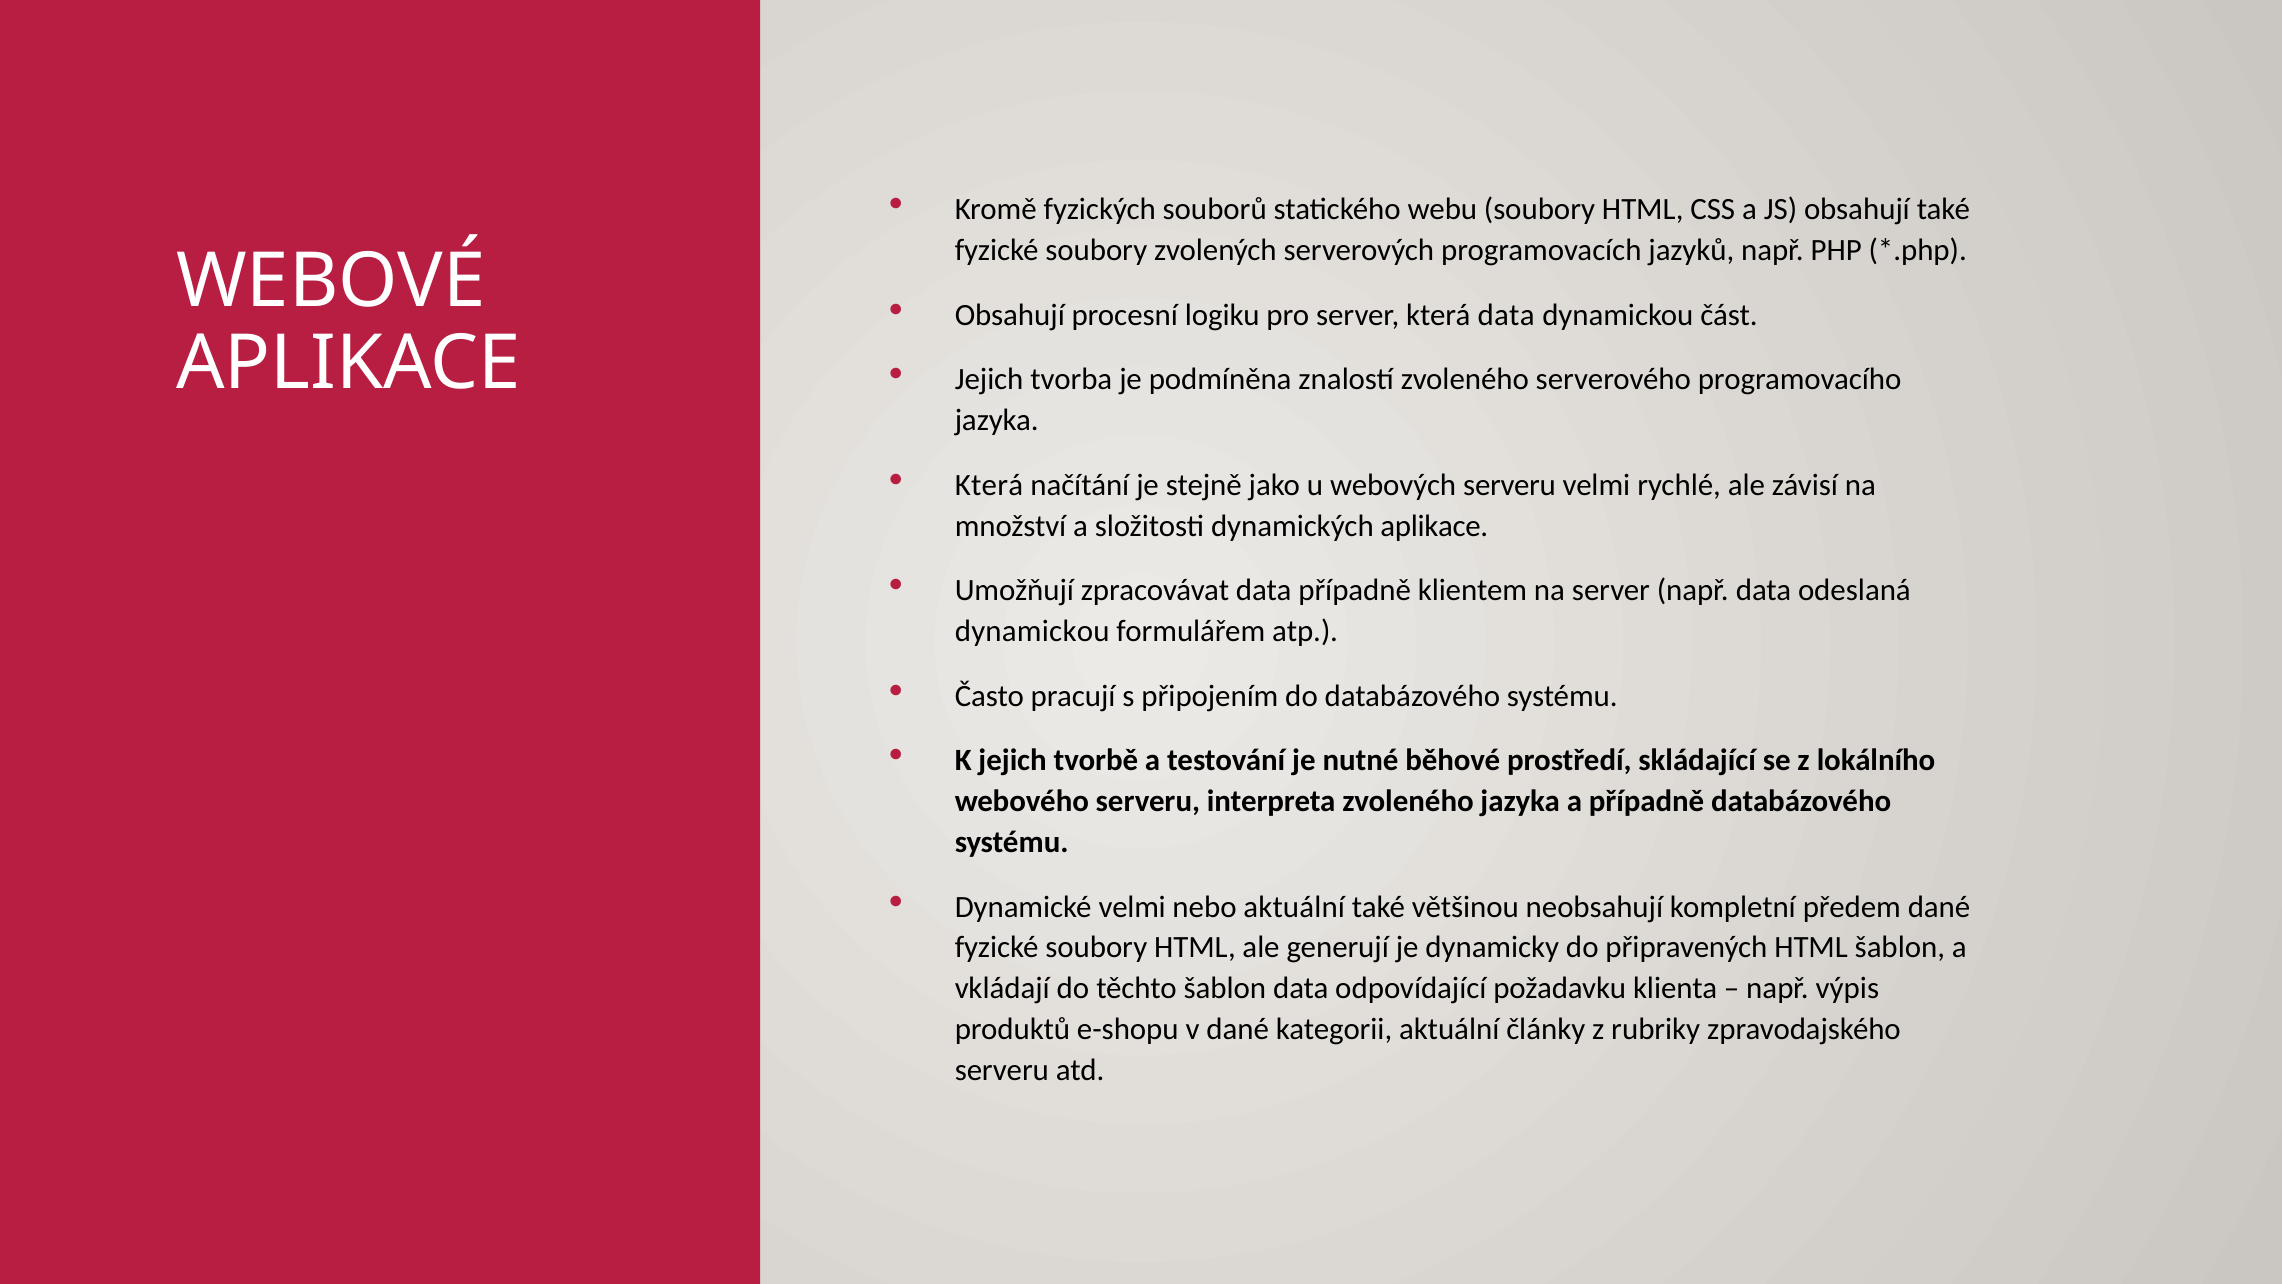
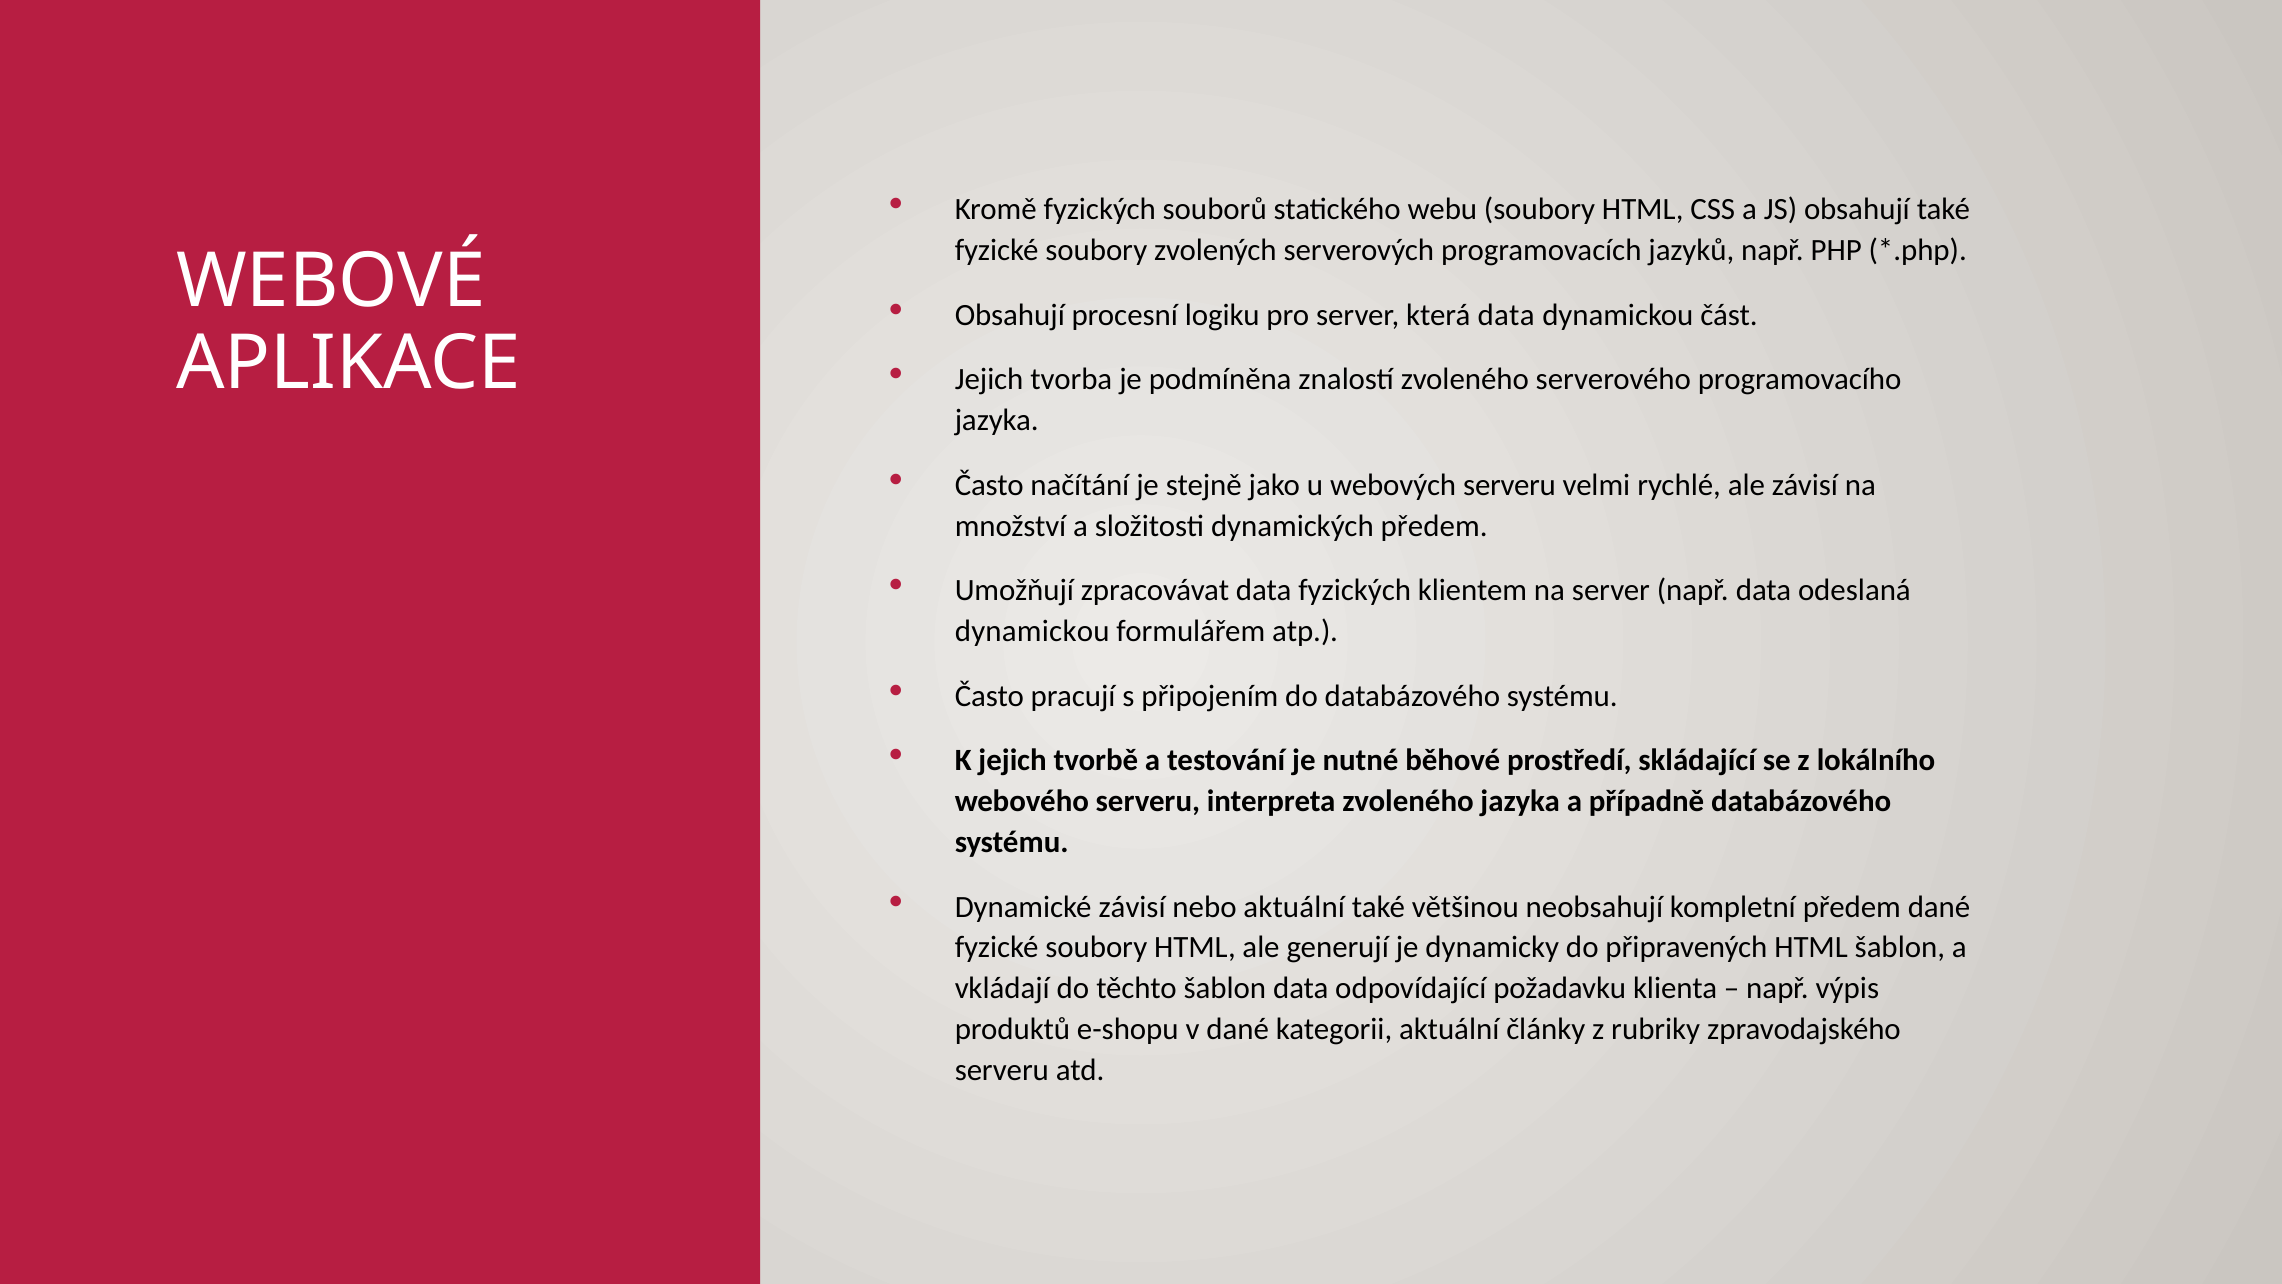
Která: Která -> Často (989, 485)
dynamických aplikace: aplikace -> předem (1434, 526)
data případně: případně -> fyzických (1355, 590)
Dynamické velmi: velmi -> závisí (1132, 907)
